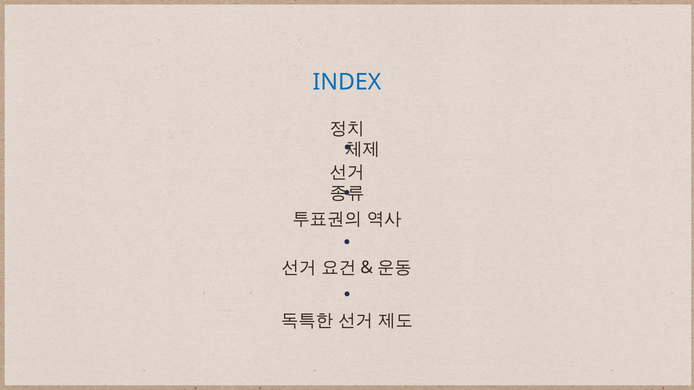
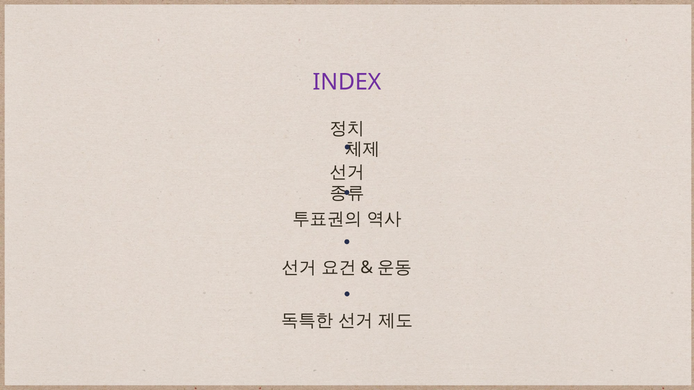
INDEX colour: blue -> purple (347, 82)
